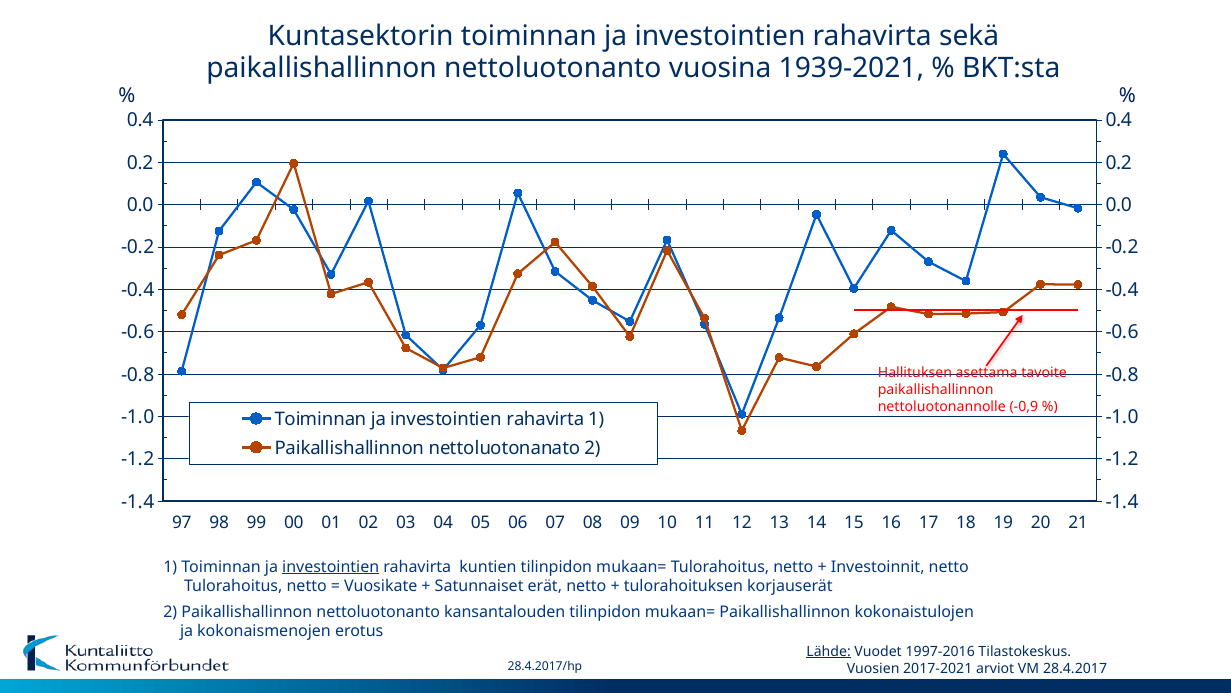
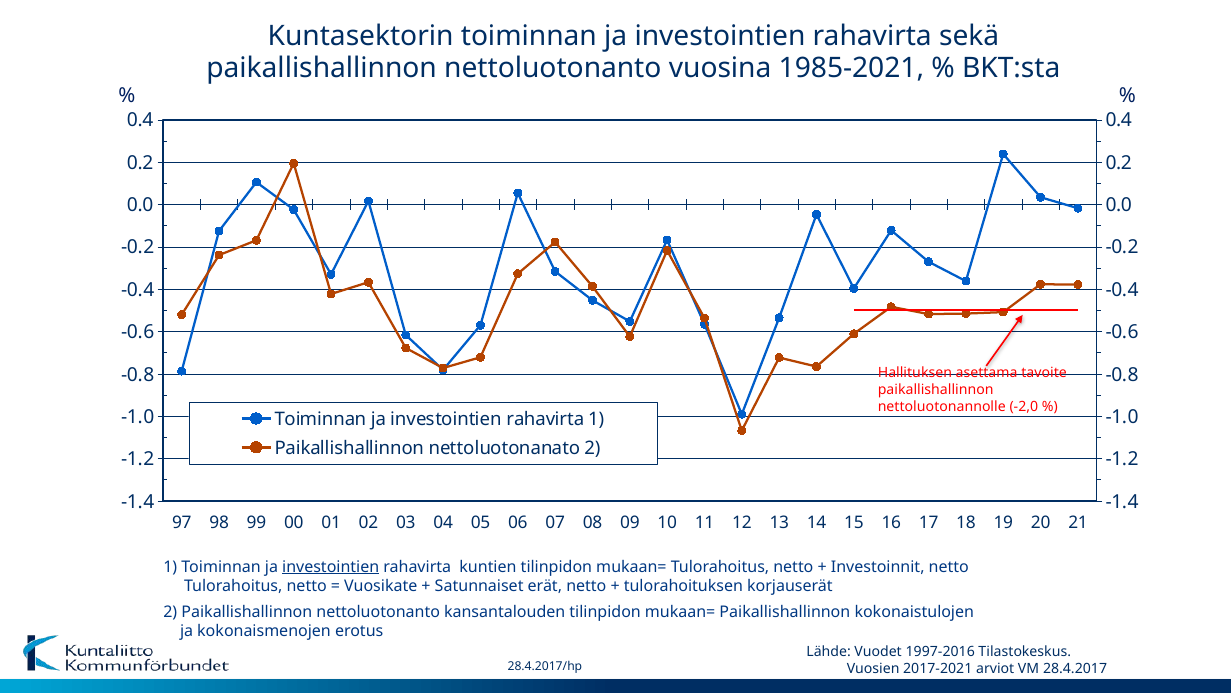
1939-2021: 1939-2021 -> 1985-2021 (851, 68)
-0,9: -0,9 -> -2,0 (1024, 406)
Lähde underline: present -> none (829, 651)
